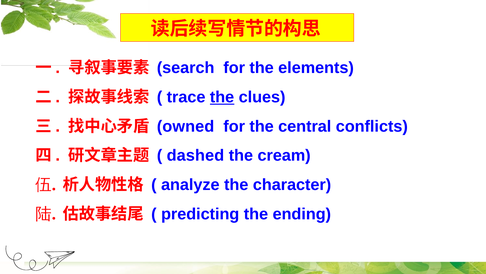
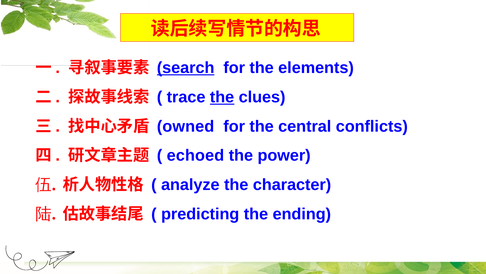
search underline: none -> present (186, 68)
dashed: dashed -> echoed (195, 155)
cream: cream -> power (284, 155)
